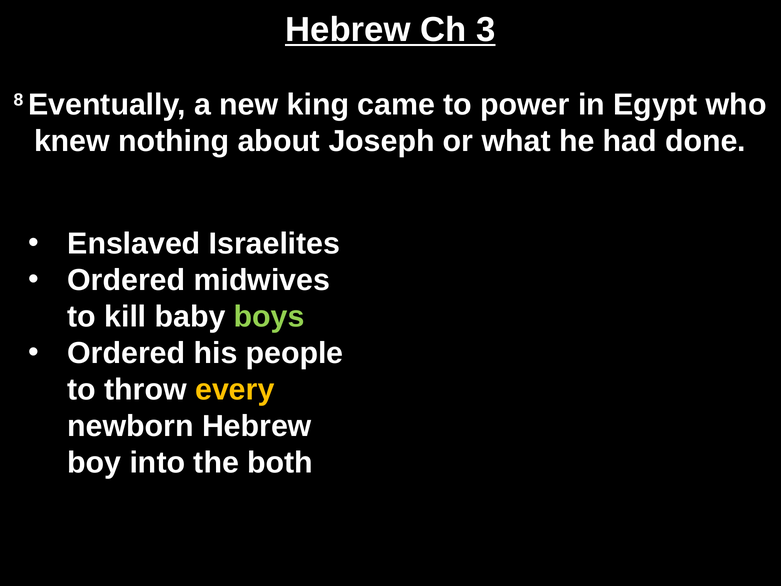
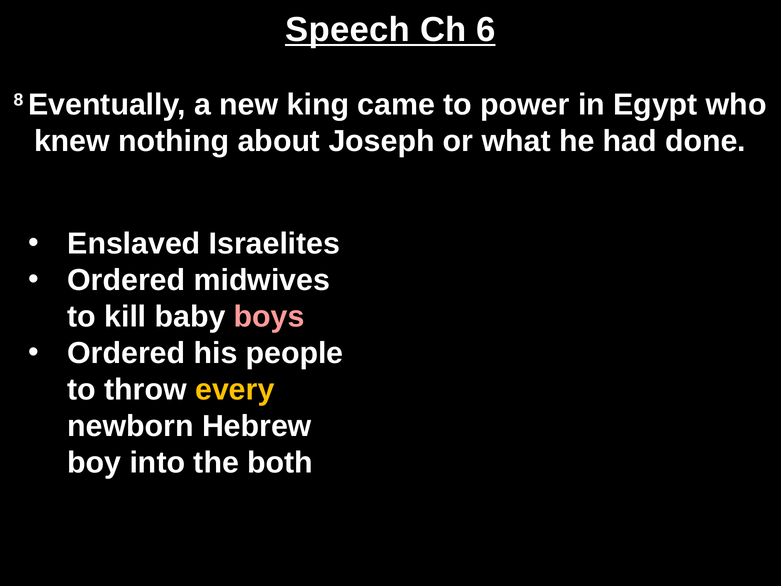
Hebrew: Hebrew -> Speech (348, 30)
3: 3 -> 6 (486, 30)
boys colour: light green -> pink (269, 317)
